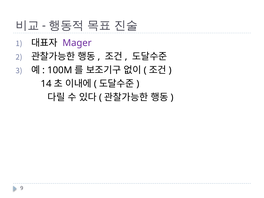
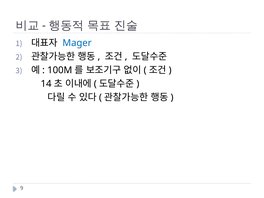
Mager colour: purple -> blue (77, 43)
